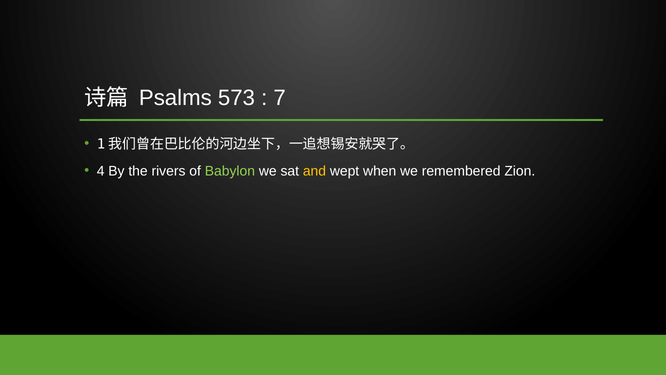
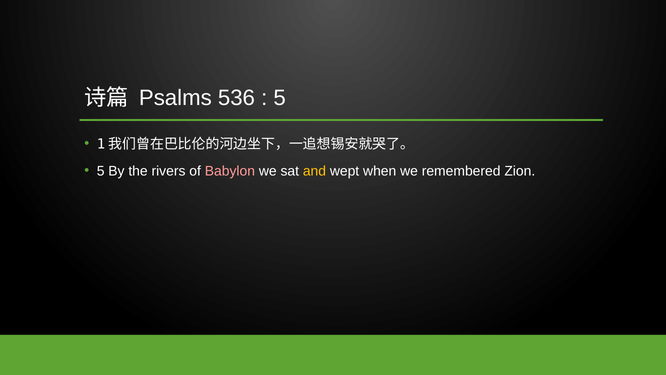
573: 573 -> 536 (236, 98)
7: 7 -> 5 (280, 98)
4: 4 -> 5 (101, 171)
Babylon colour: light green -> pink (230, 171)
